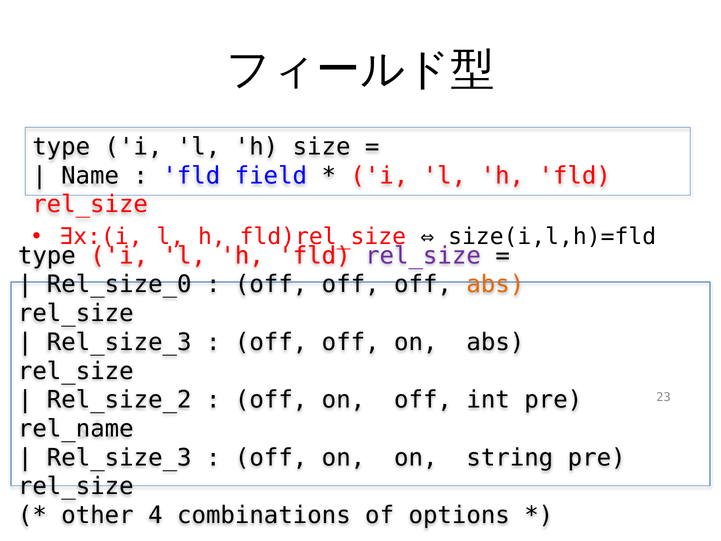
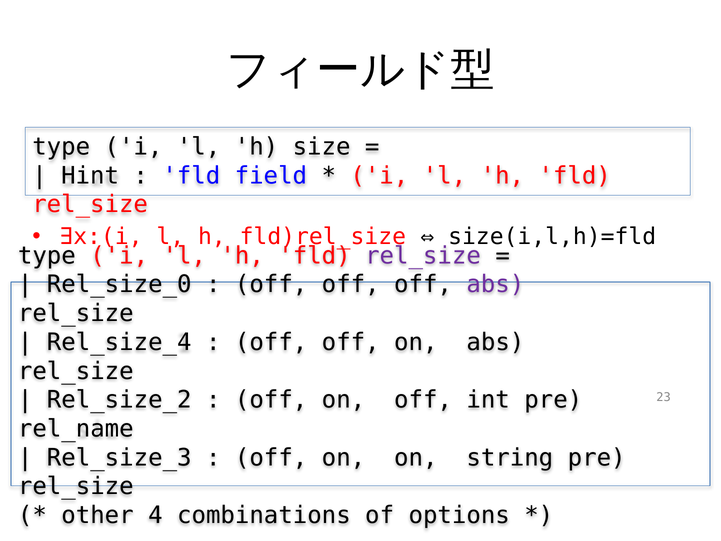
Name: Name -> Hint (90, 176)
abs colour: orange -> purple (495, 284)
Rel_size_3: Rel_size_3 -> Rel_size_4 (119, 342)
